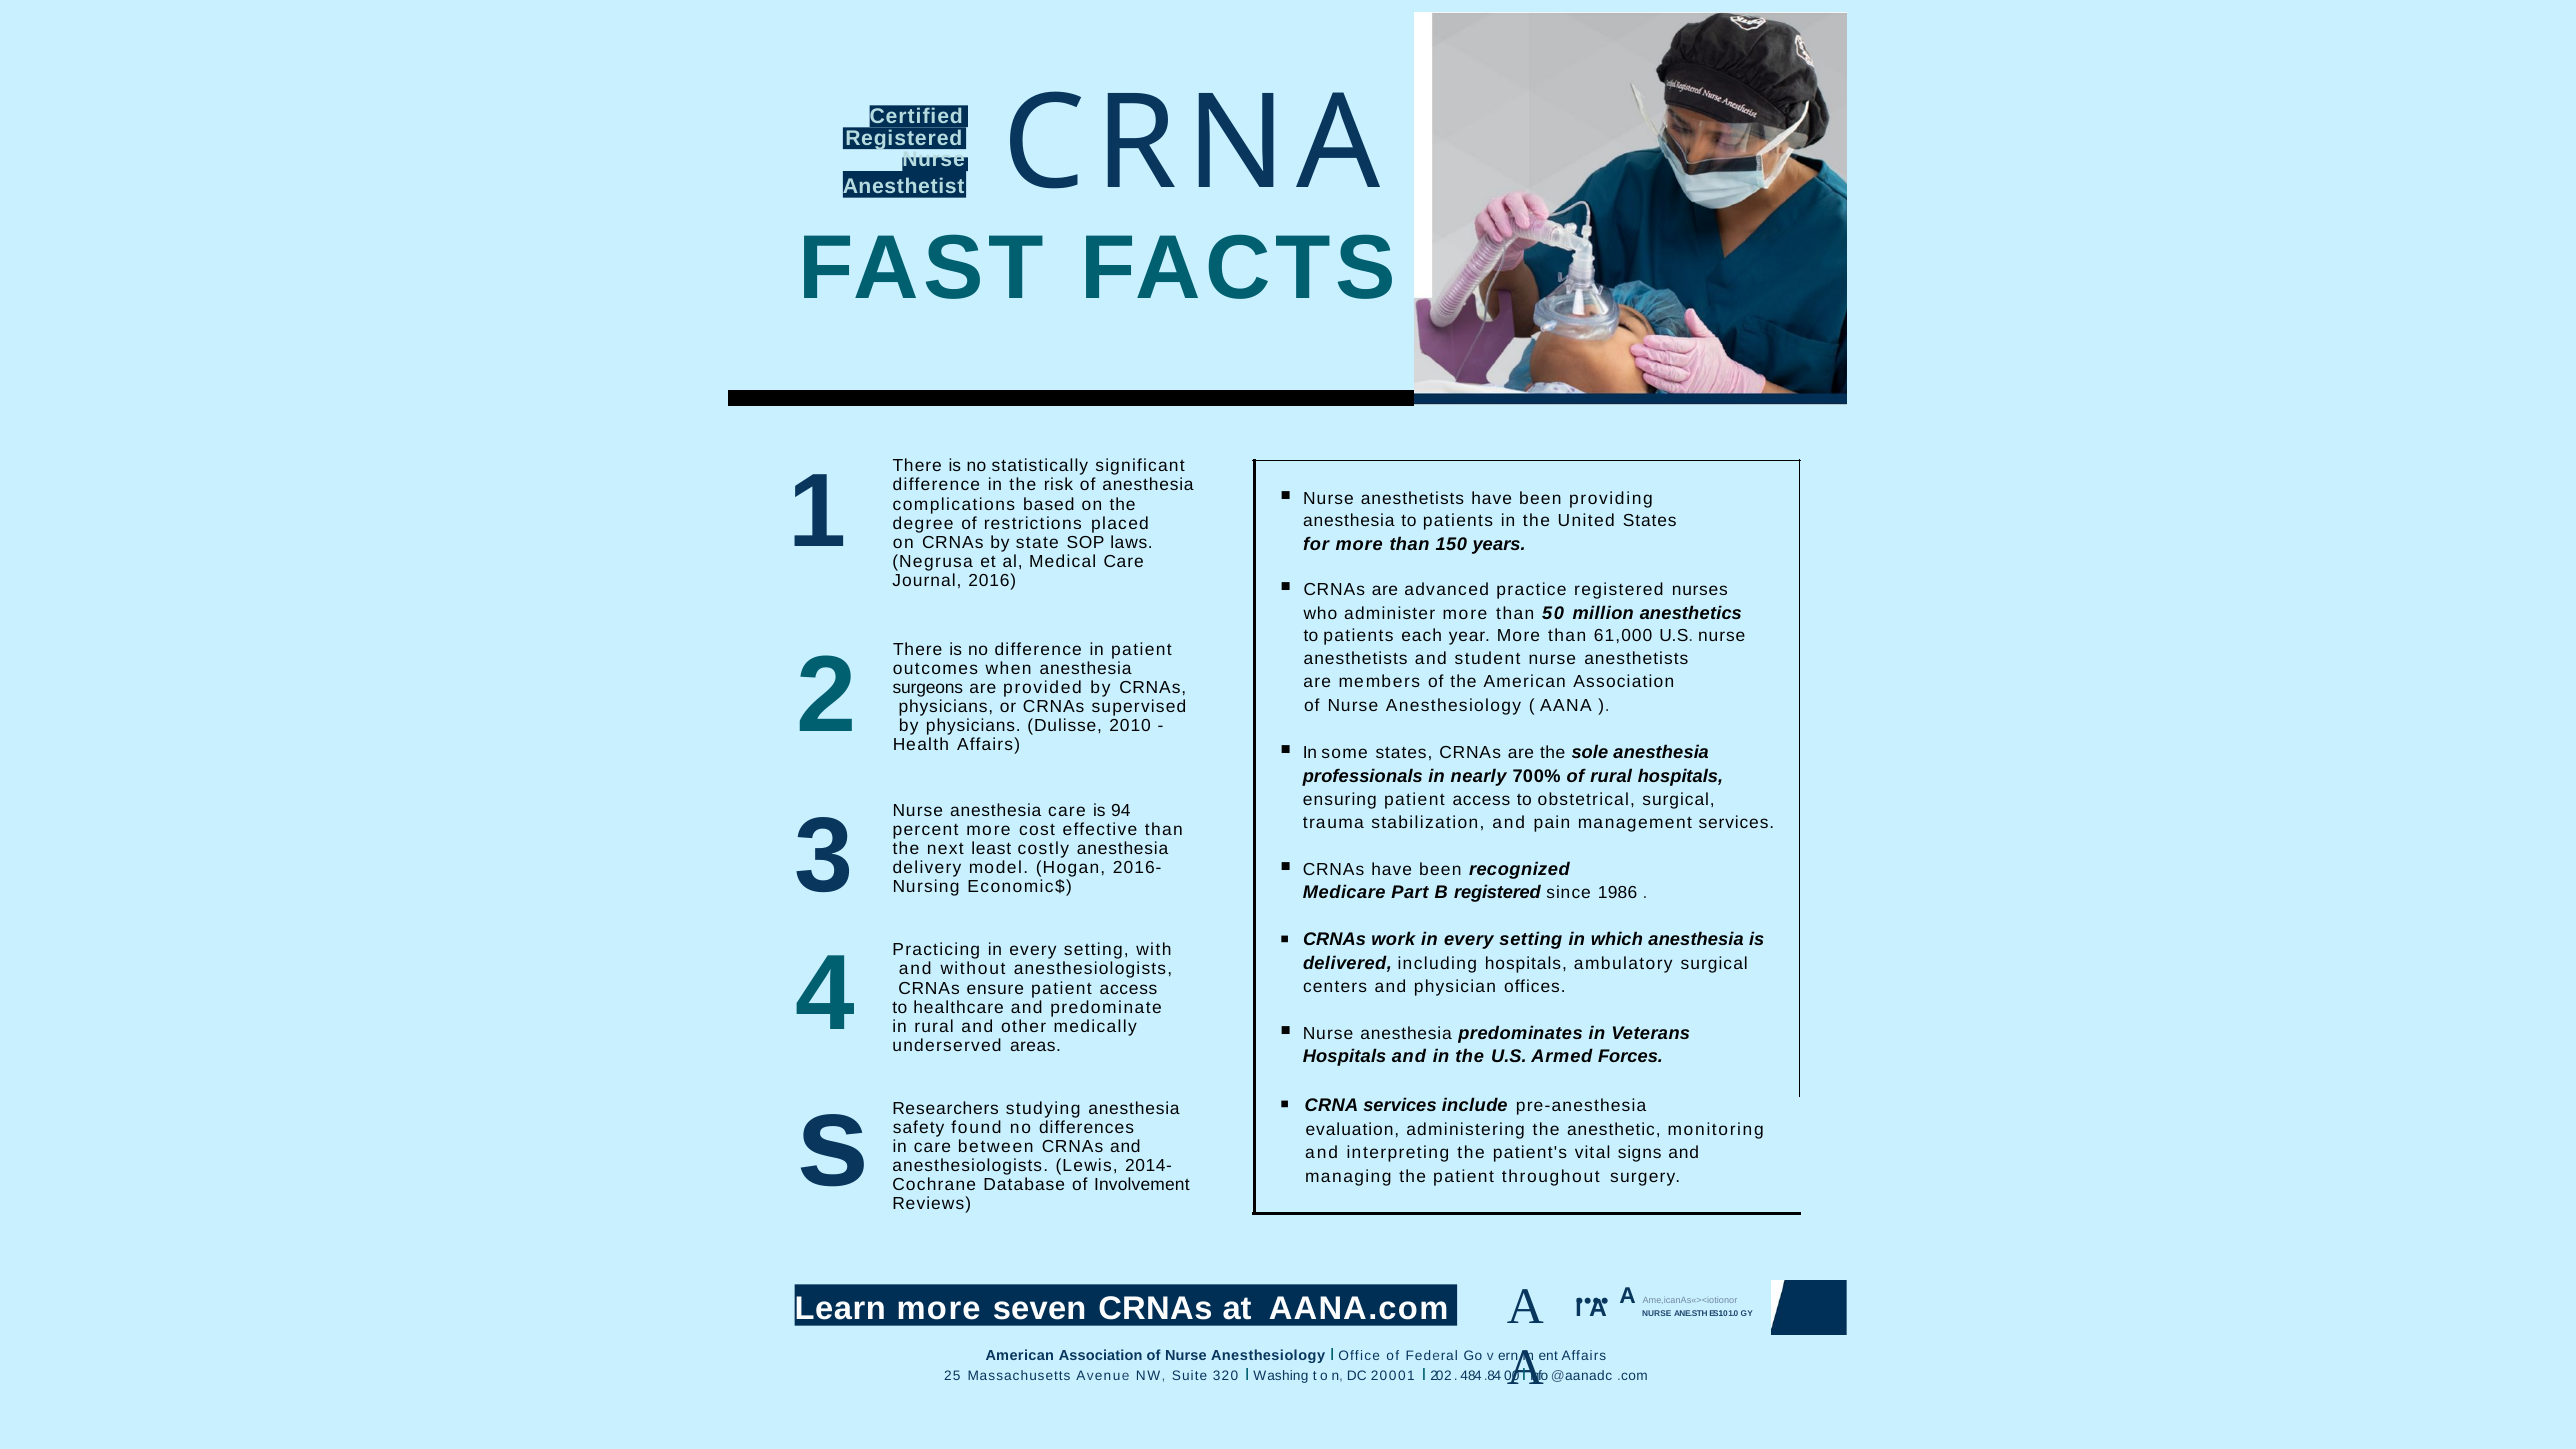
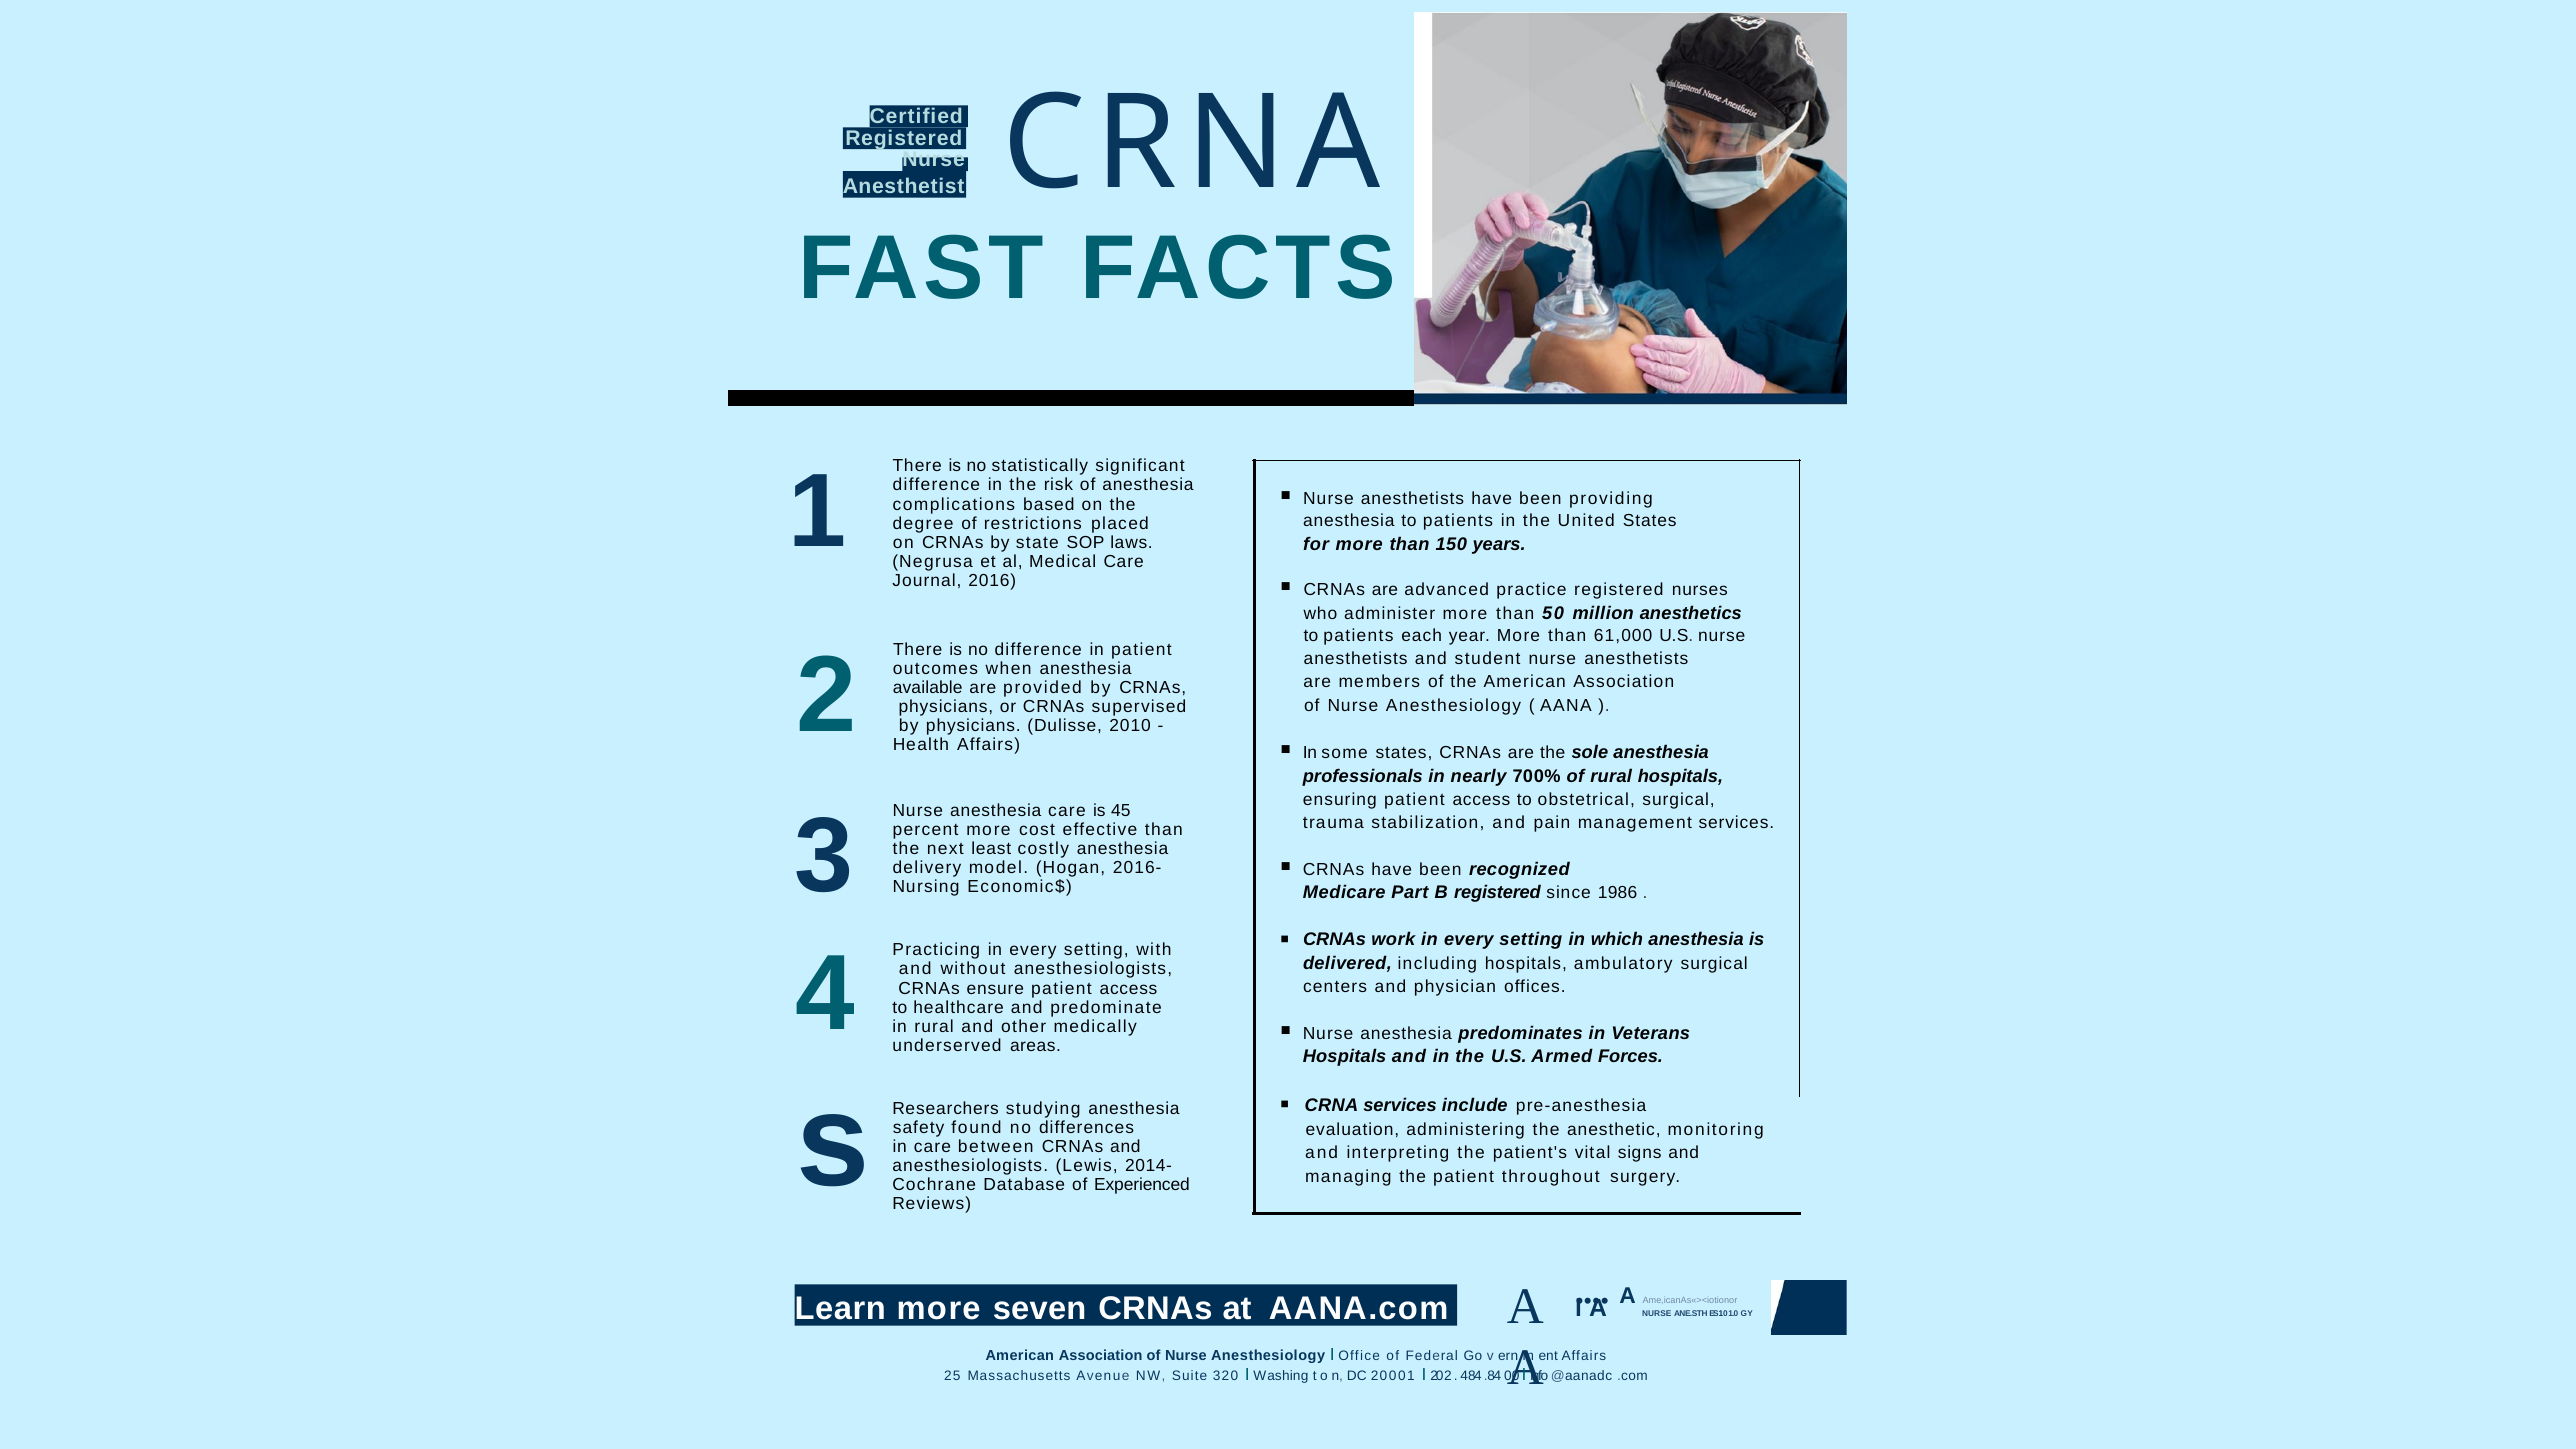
surgeons: surgeons -> available (928, 688)
94: 94 -> 45 (1121, 811)
Involvement: Involvement -> Experienced (1142, 1185)
